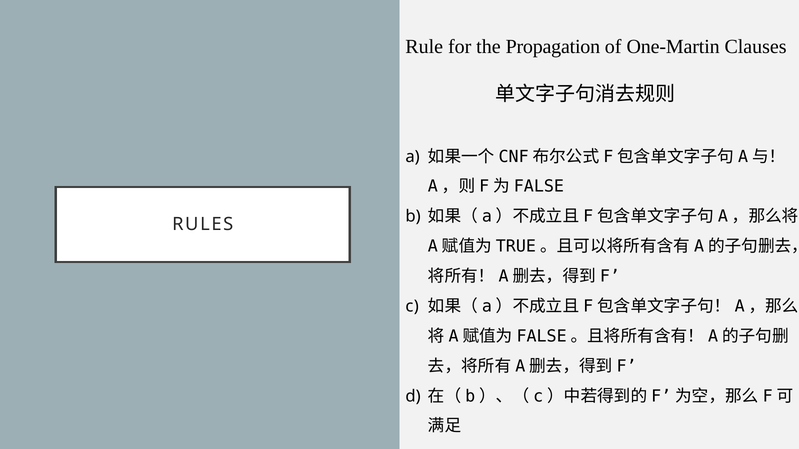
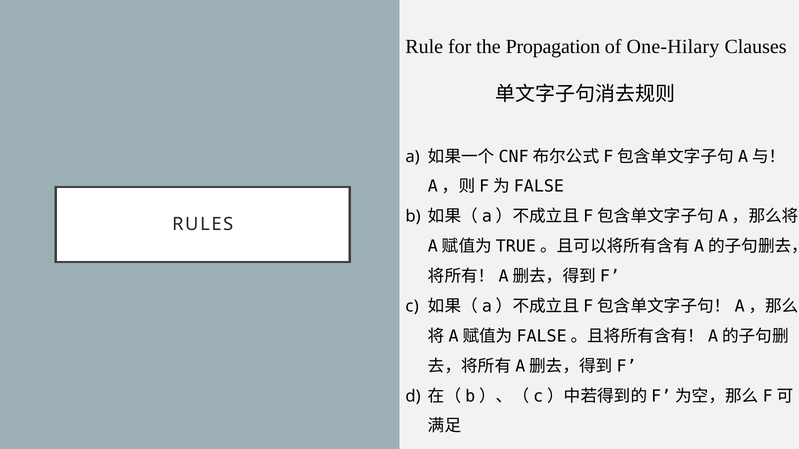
One-Martin: One-Martin -> One-Hilary (673, 47)
